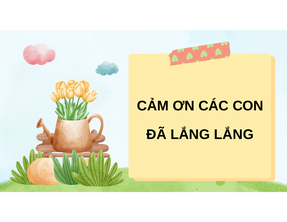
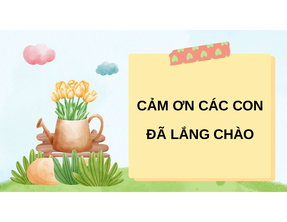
LẮNG LẮNG: LẮNG -> CHÀO (234, 134)
